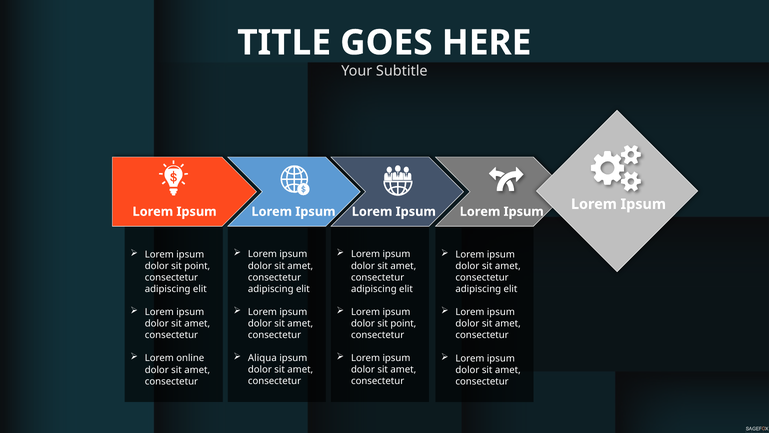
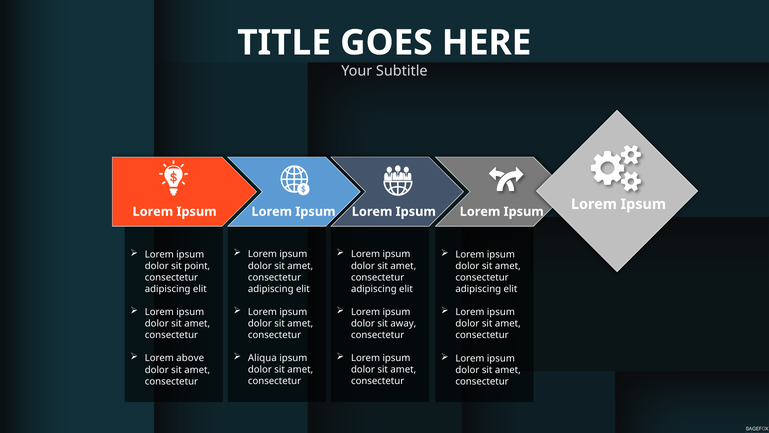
point: point -> away (403, 323)
online: online -> above (190, 358)
